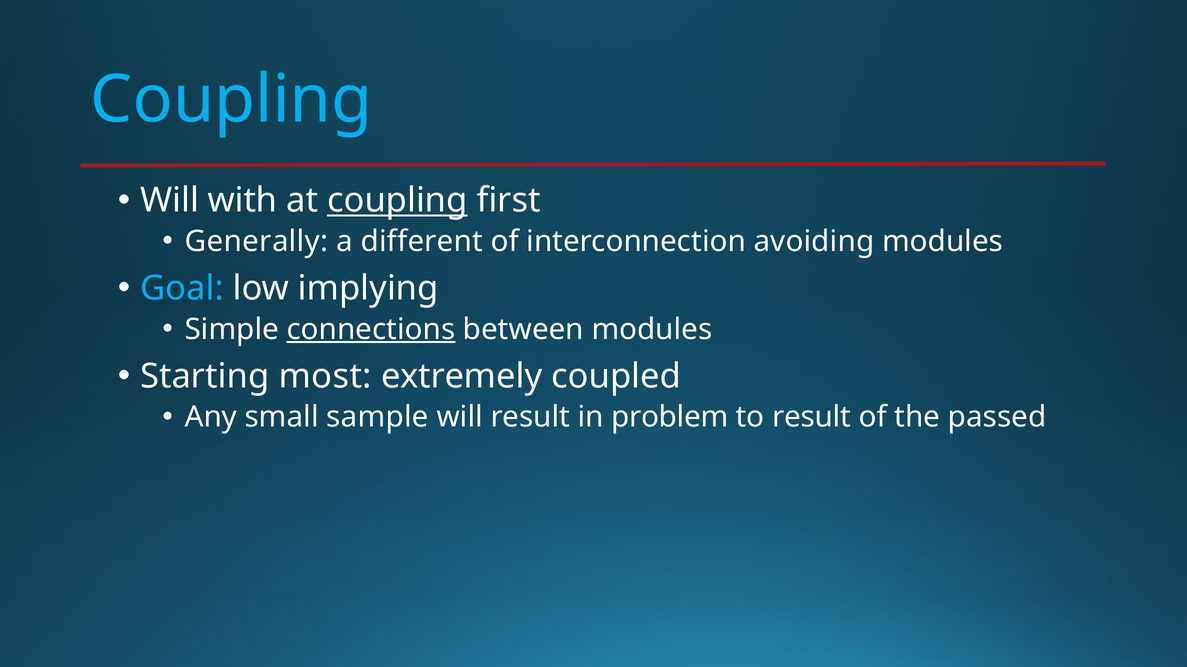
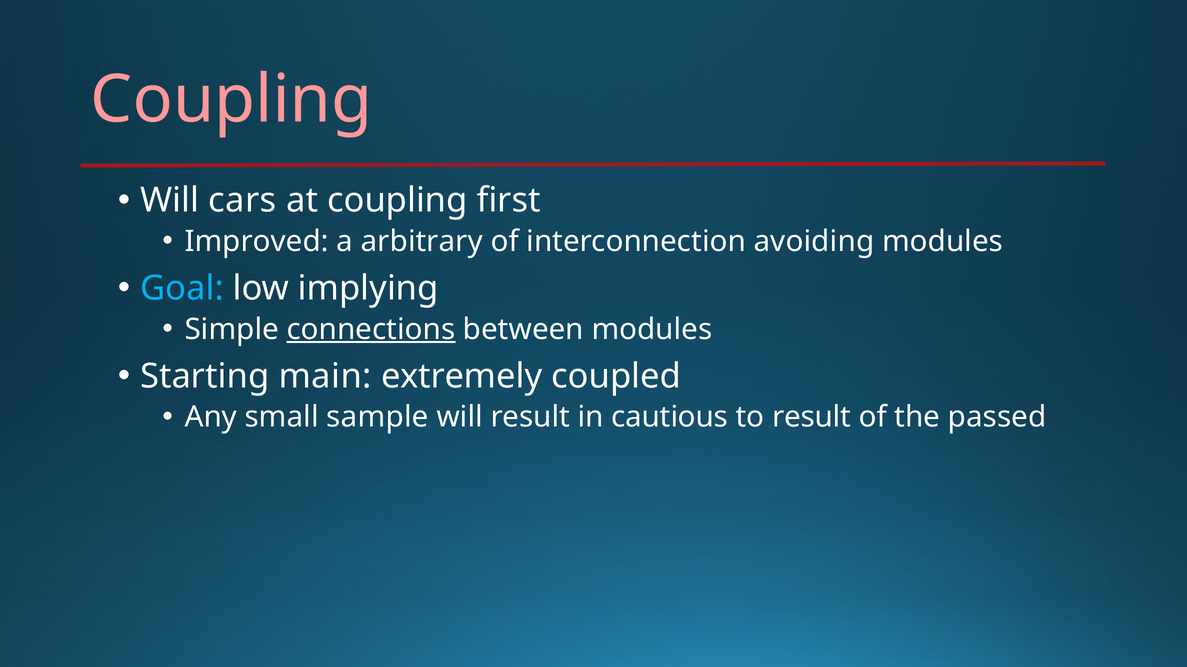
Coupling colour: light blue -> pink (231, 100)
with: with -> cars (242, 201)
coupling underline: present -> none (397, 201)
Generally: Generally -> Improved (257, 242)
different: different -> arbitrary (422, 242)
most: most -> main (325, 377)
problem: problem -> cautious (670, 418)
